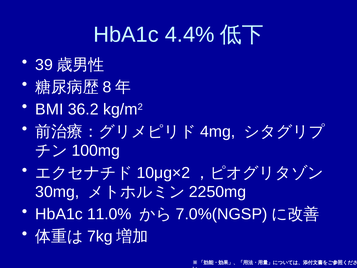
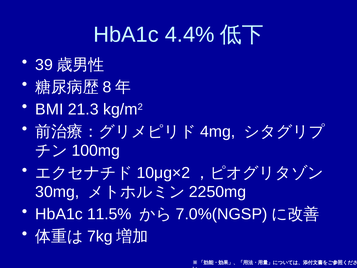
36.2: 36.2 -> 21.3 (83, 109)
11.0%: 11.0% -> 11.5% (109, 214)
